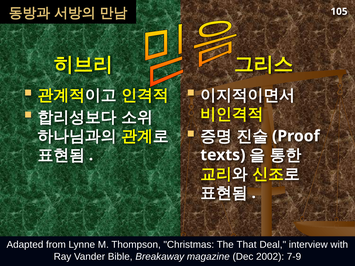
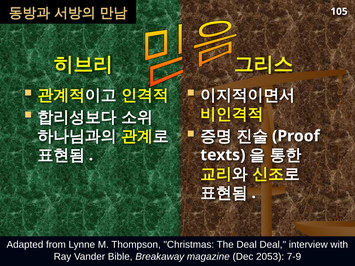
The That: That -> Deal (247, 245)
2002: 2002 -> 2053 (270, 257)
